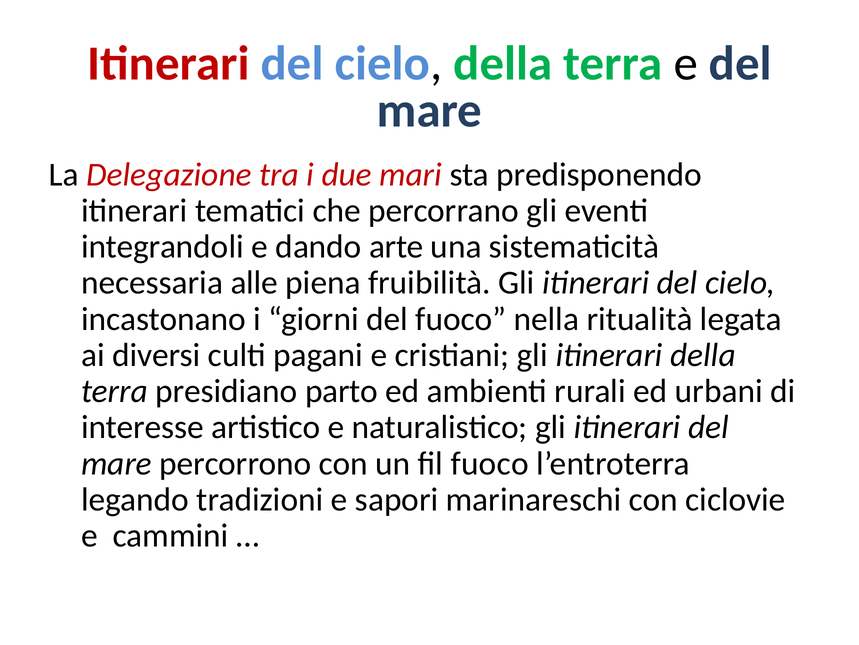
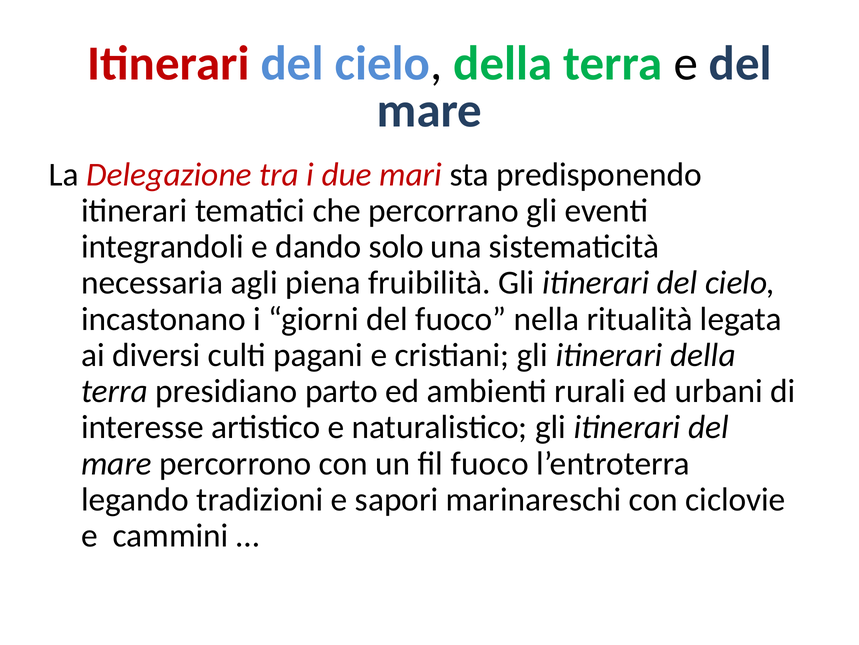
arte: arte -> solo (396, 247)
alle: alle -> agli (254, 283)
